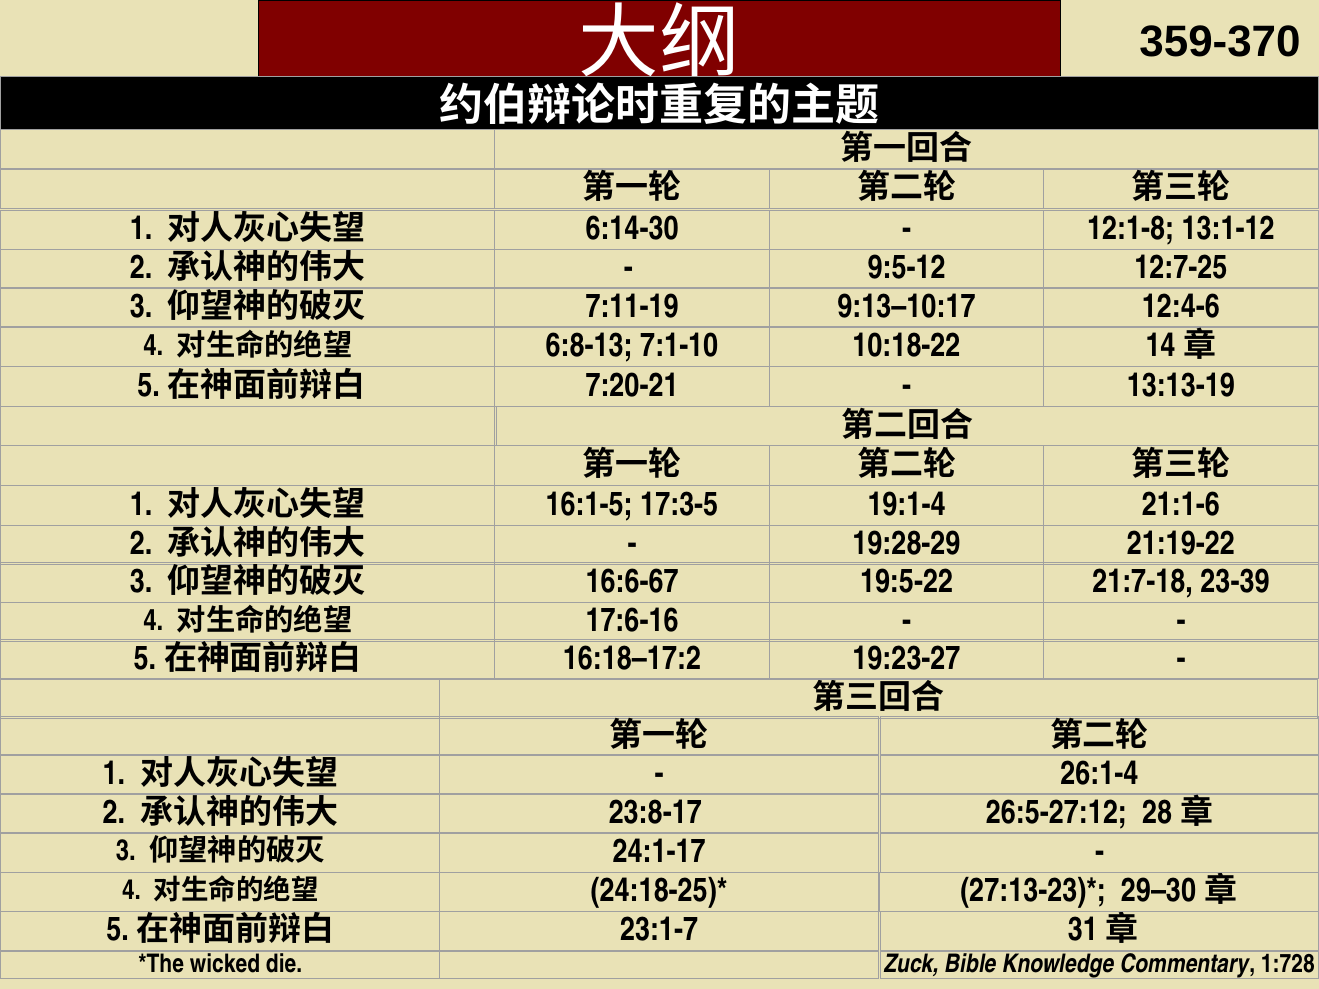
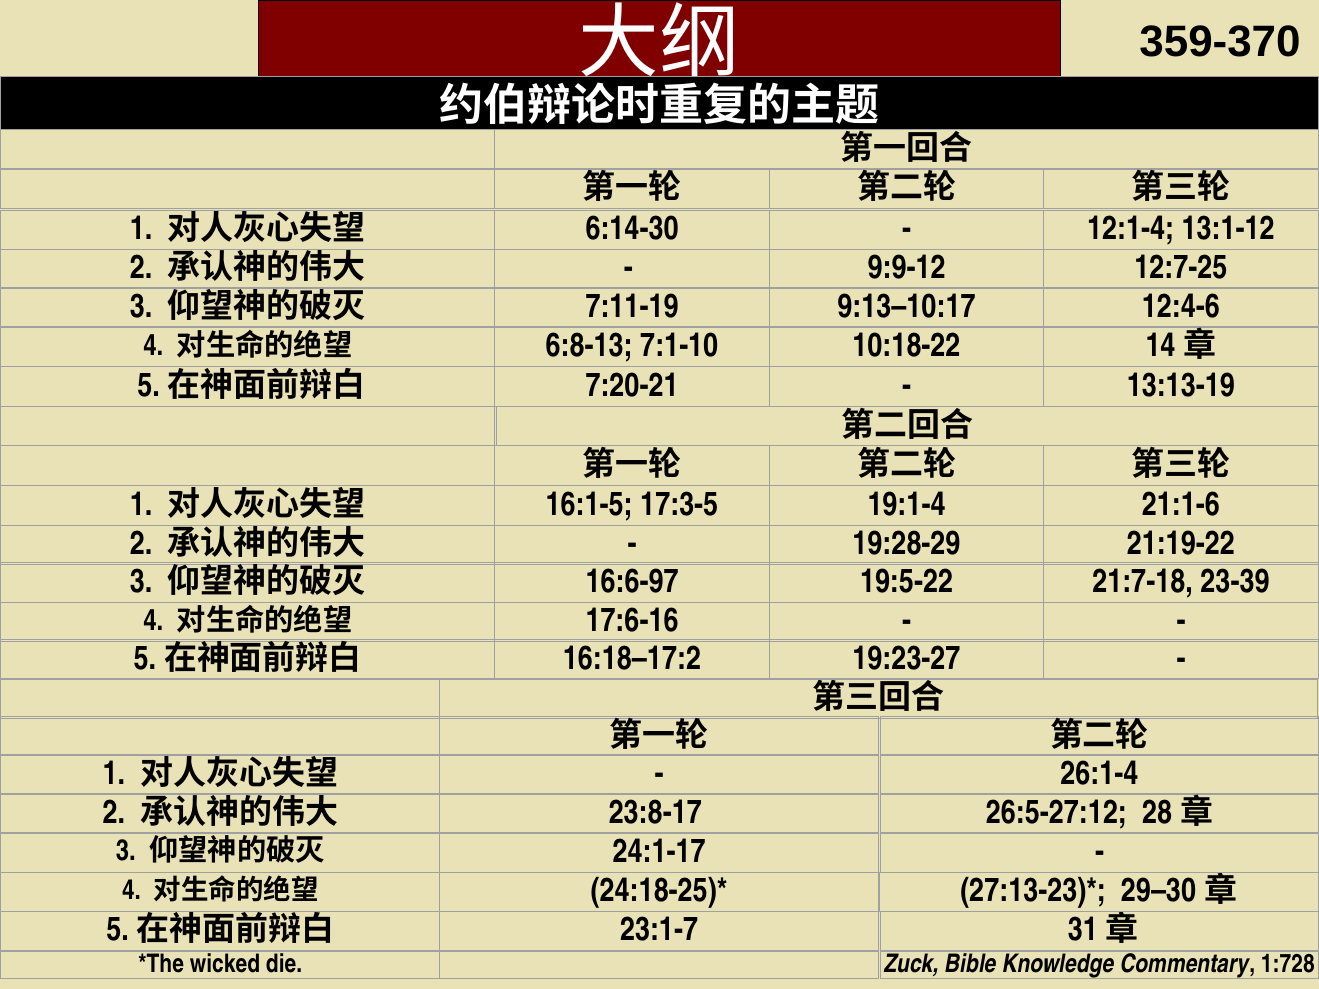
12:1-8: 12:1-8 -> 12:1-4 (1131, 229)
9:5-12: 9:5-12 -> 9:9-12 (907, 268)
16:6-67: 16:6-67 -> 16:6-97 (632, 582)
